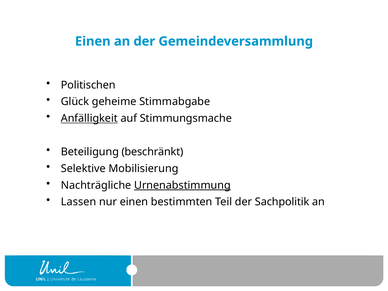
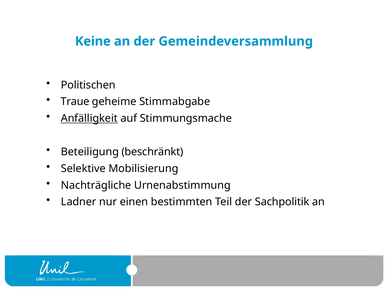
Einen: Einen -> Keine (93, 41)
Glück: Glück -> Traue (75, 102)
Urnenabstimmung underline: present -> none (182, 185)
Lassen: Lassen -> Ladner (79, 202)
